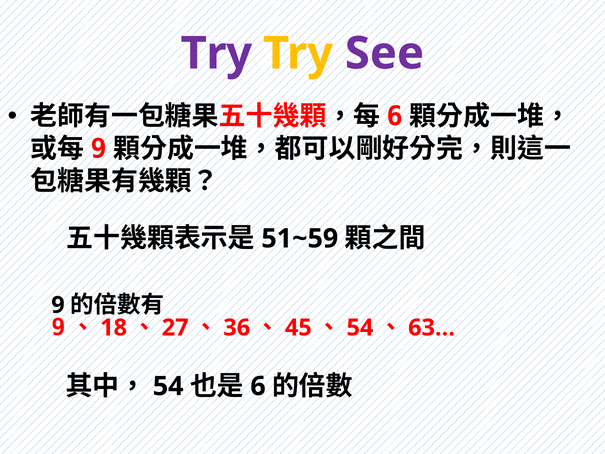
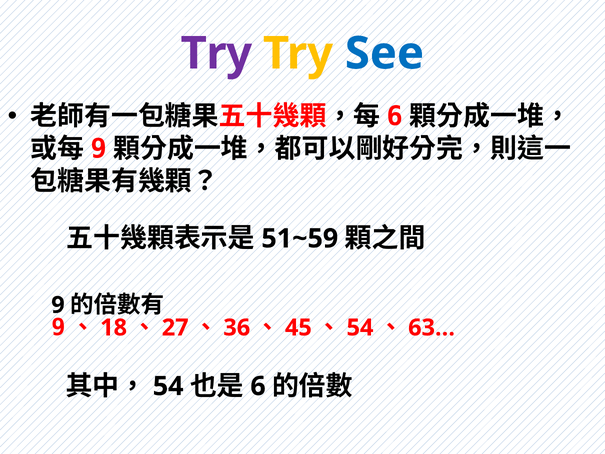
See colour: purple -> blue (384, 53)
